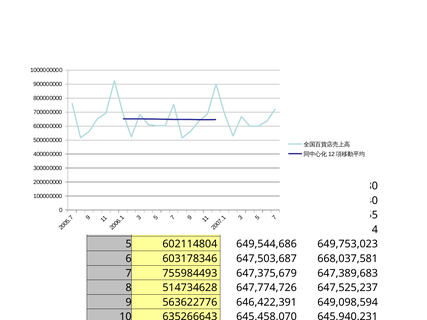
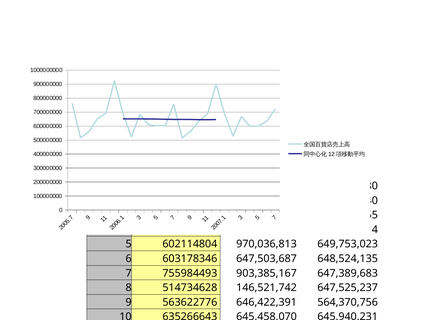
649,544,686: 649,544,686 -> 970,036,813 (267, 244)
668,037,581: 668,037,581 -> 648,524,135 (348, 259)
647,375,679: 647,375,679 -> 903,385,167 (267, 273)
647,774,726: 647,774,726 -> 146,521,742 (267, 288)
649,098,594: 649,098,594 -> 564,370,756 (348, 302)
